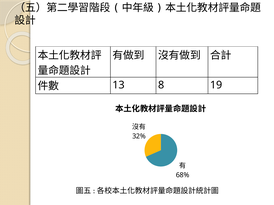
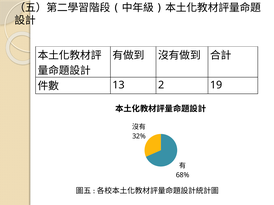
8: 8 -> 2 (161, 85)
